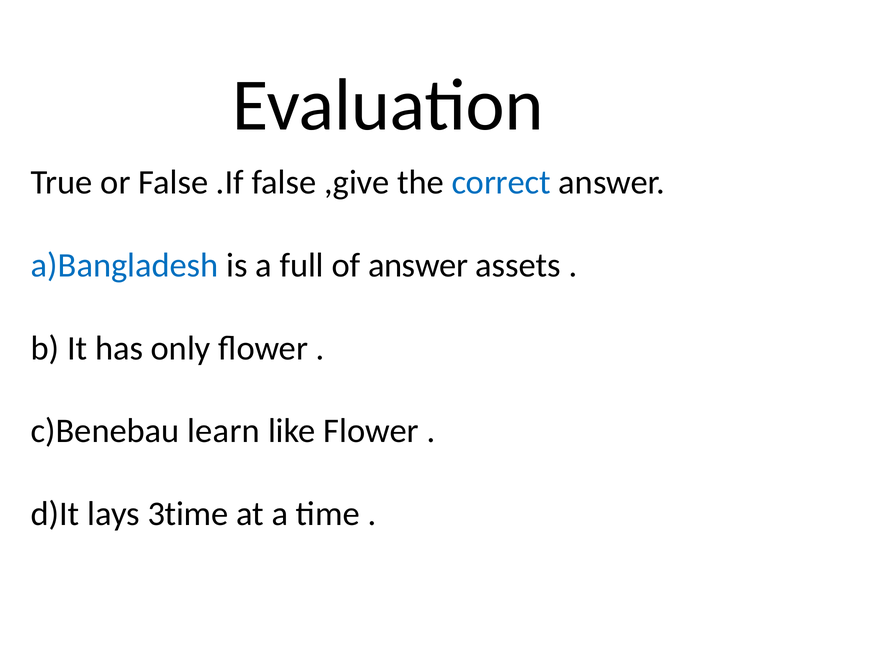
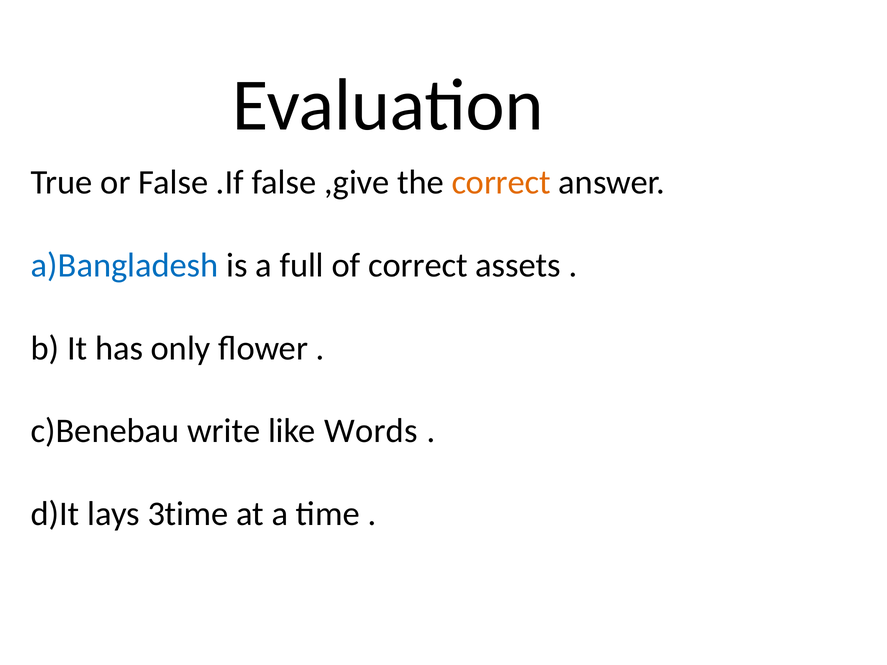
correct colour: blue -> orange (501, 183)
of answer: answer -> correct (418, 266)
learn: learn -> write (224, 431)
like Flower: Flower -> Words (371, 431)
